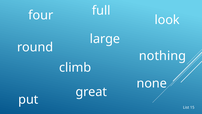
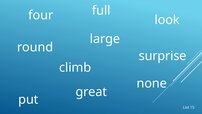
nothing: nothing -> surprise (163, 56)
